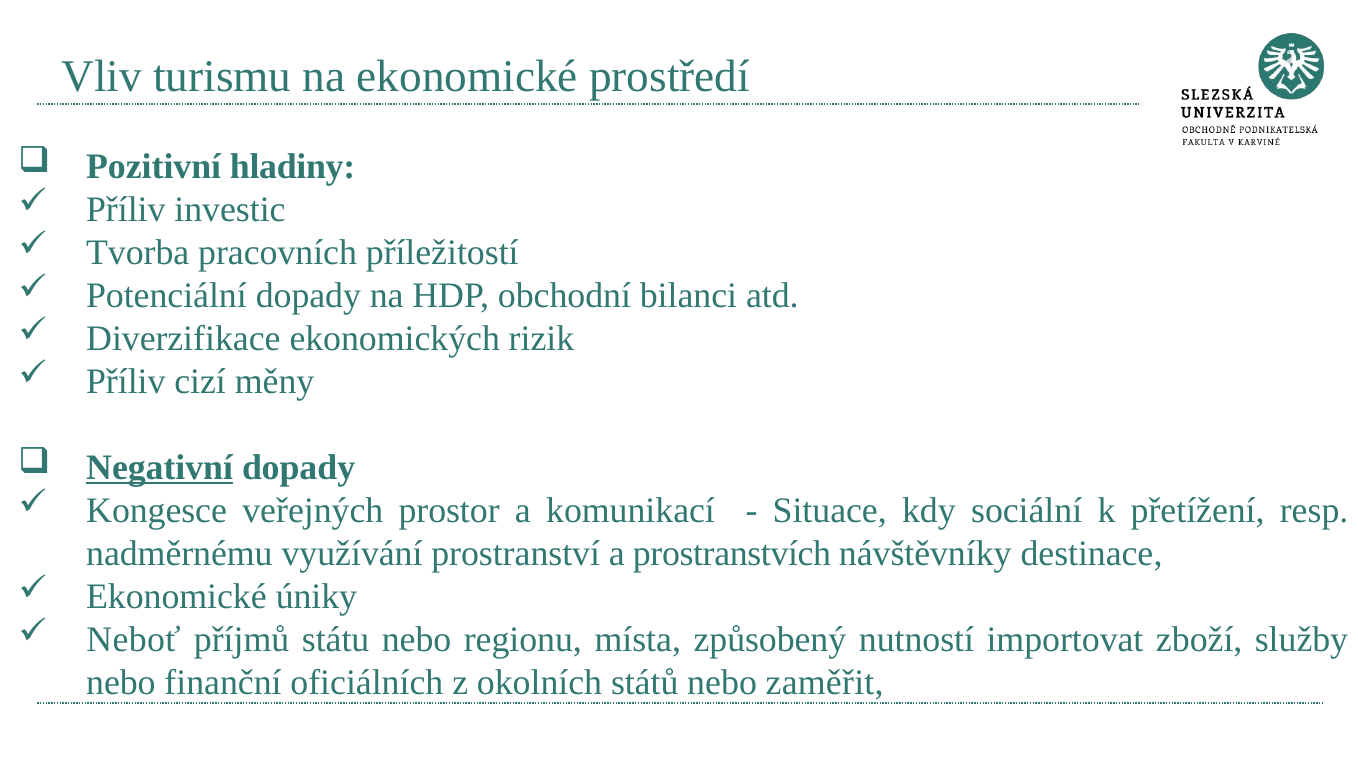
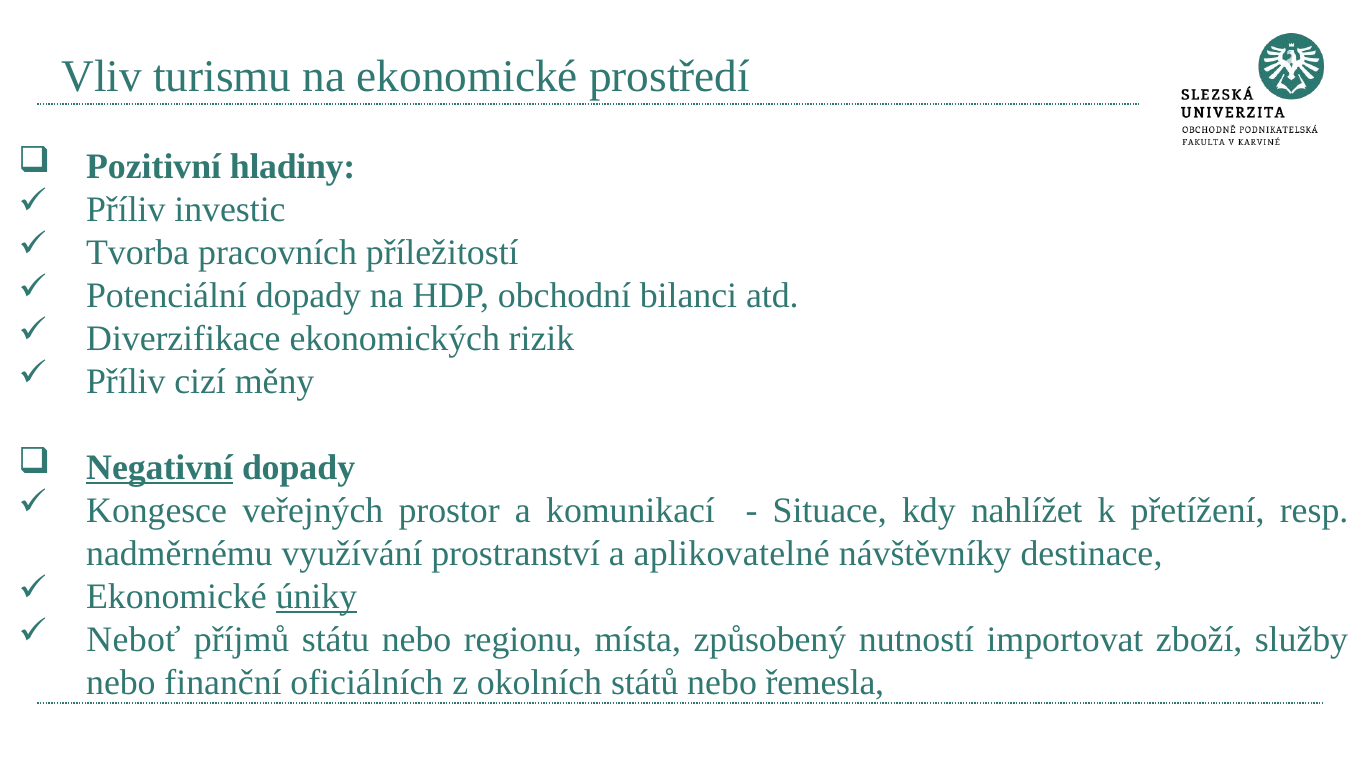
sociální: sociální -> nahlížet (1027, 510)
prostranstvích: prostranstvích -> aplikovatelné (732, 553)
úniky underline: none -> present (316, 596)
zaměřit: zaměřit -> řemesla (825, 682)
